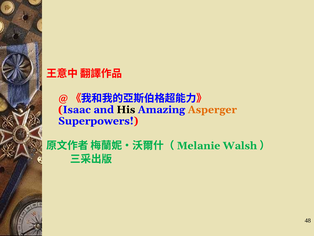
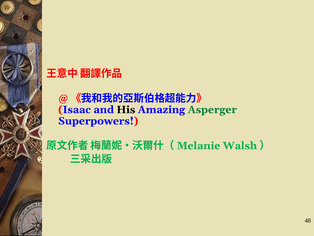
Asperger colour: orange -> green (212, 109)
